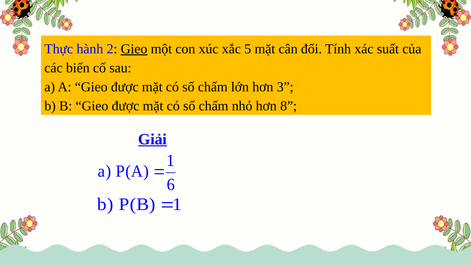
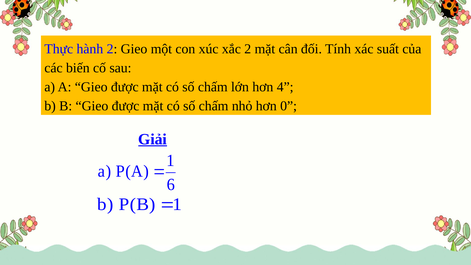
Gieo underline: present -> none (134, 49)
xắc 5: 5 -> 2 (248, 49)
3: 3 -> 4 (285, 87)
8: 8 -> 0 (289, 106)
